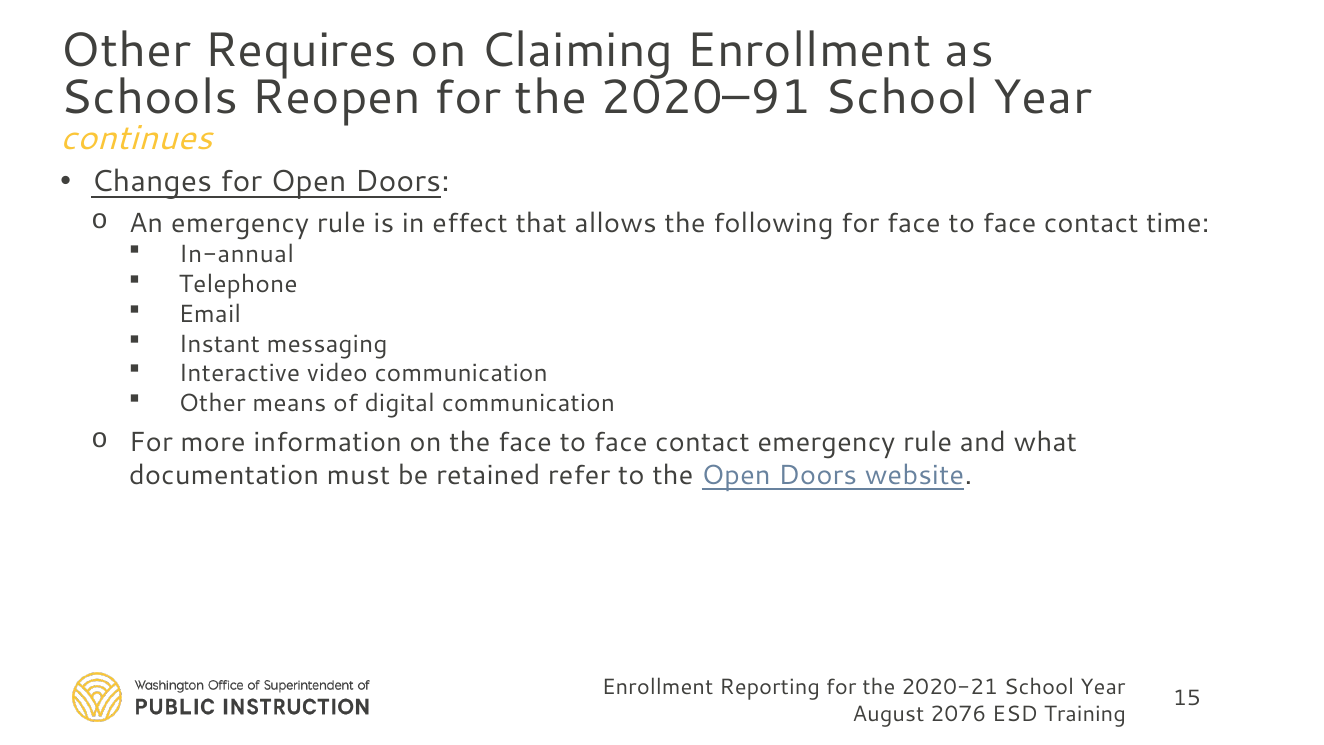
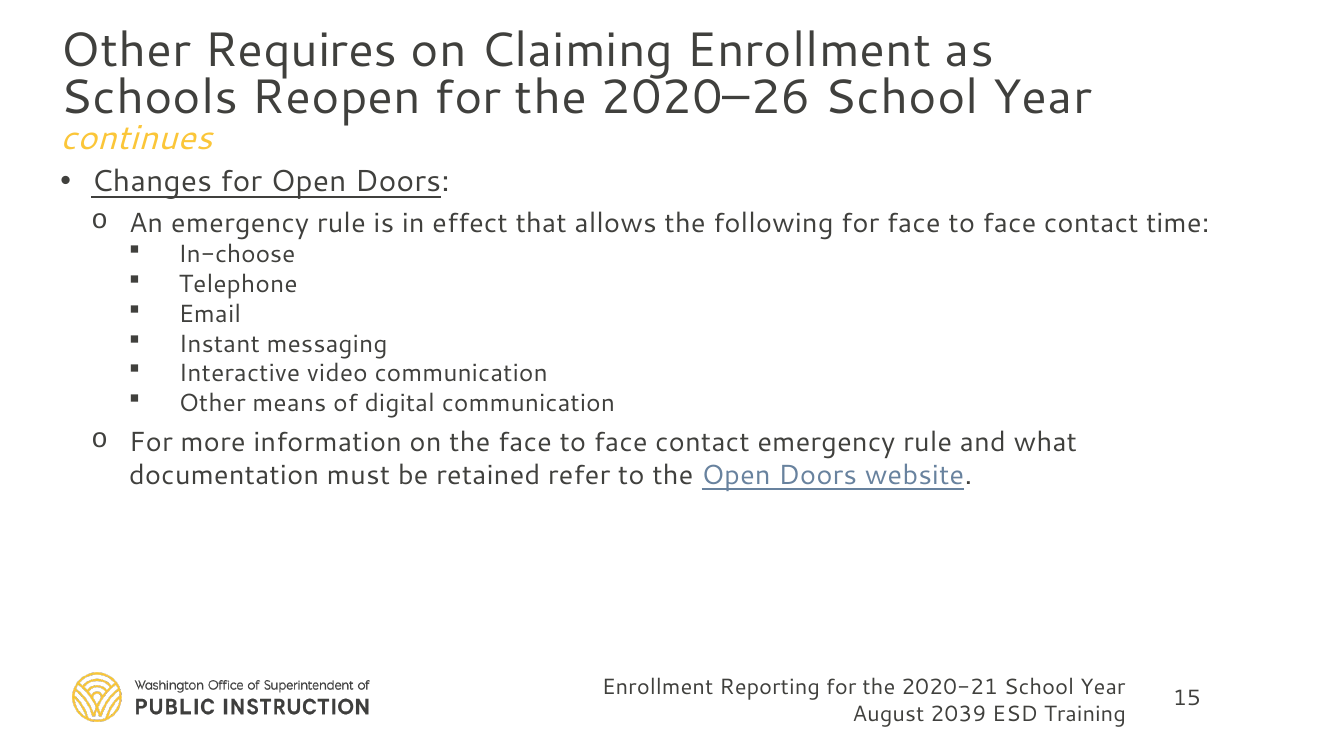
2020–91: 2020–91 -> 2020–26 (706, 98)
In-annual: In-annual -> In-choose (237, 254)
2076: 2076 -> 2039 (958, 714)
